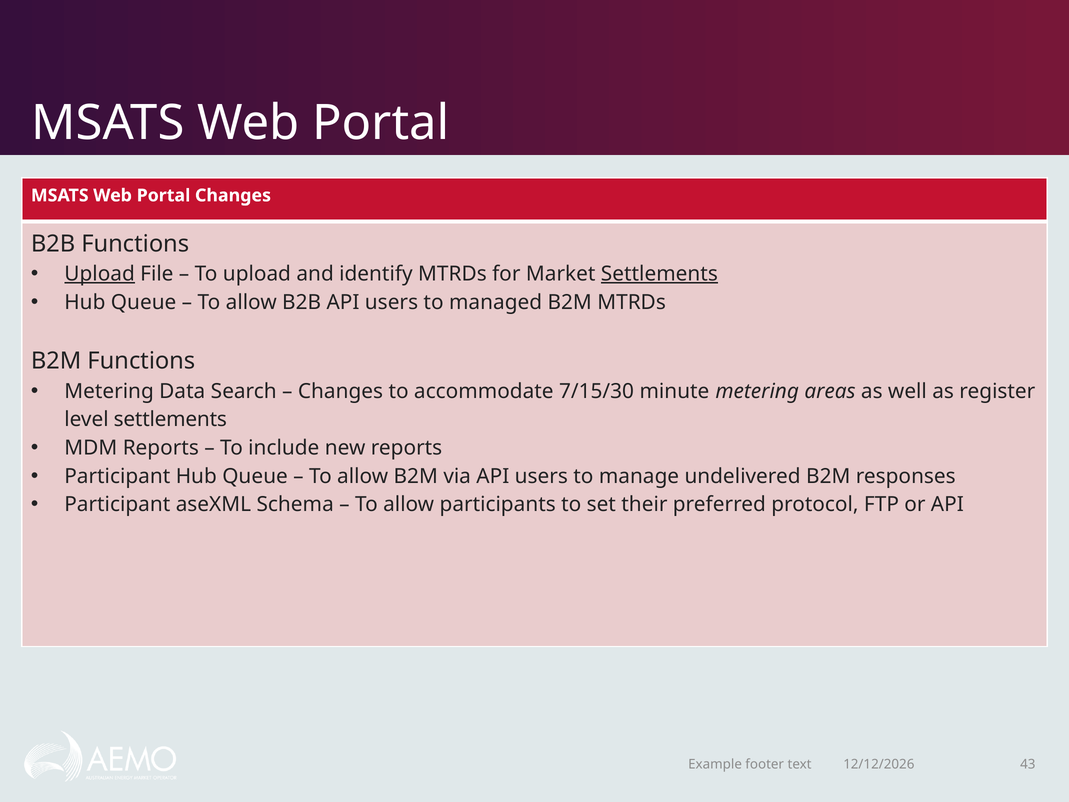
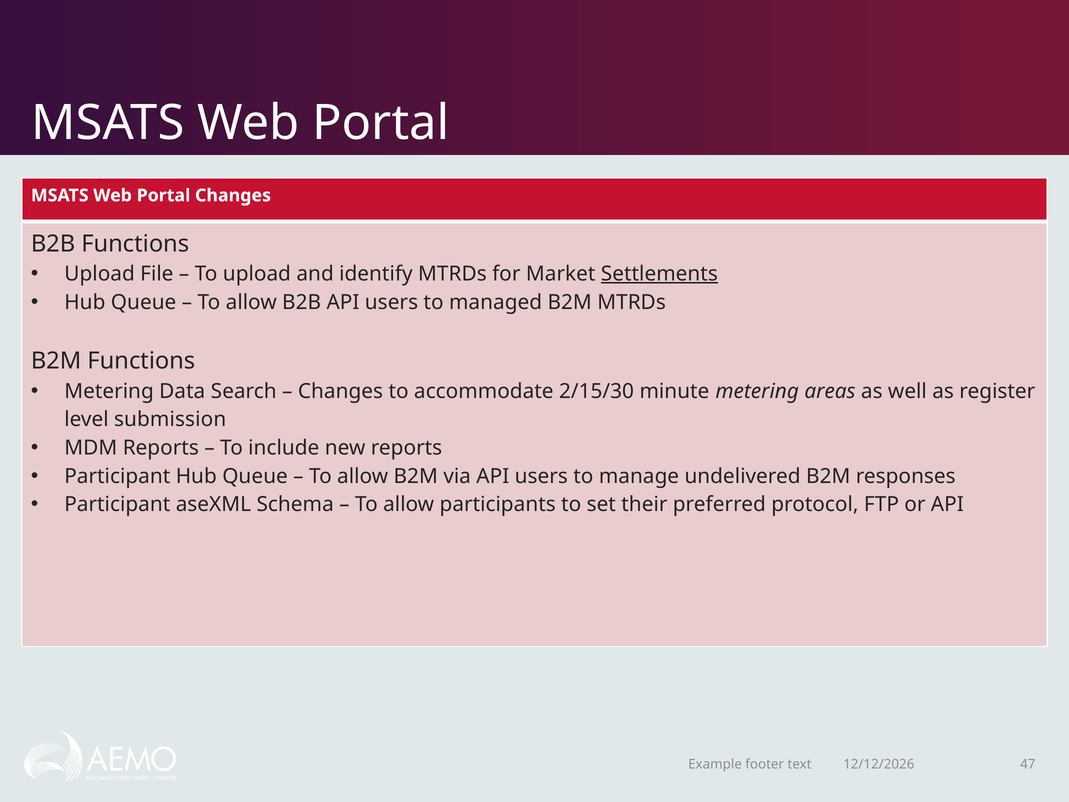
Upload underline: present -> none (100, 274)
7/15/30: 7/15/30 -> 2/15/30 (597, 391)
level settlements: settlements -> submission (170, 419)
43: 43 -> 47 (1028, 764)
